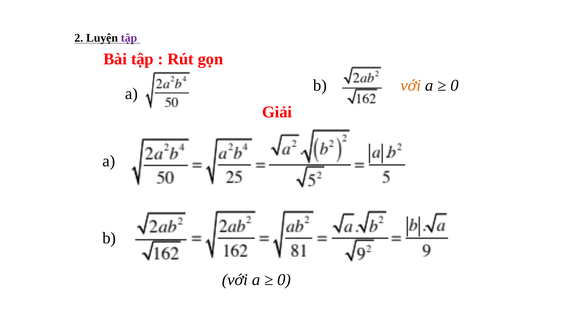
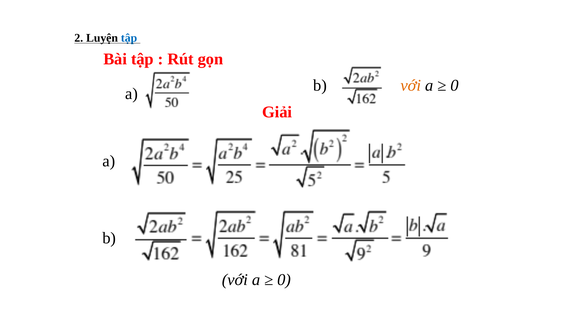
tập colour: purple -> blue (129, 38)
